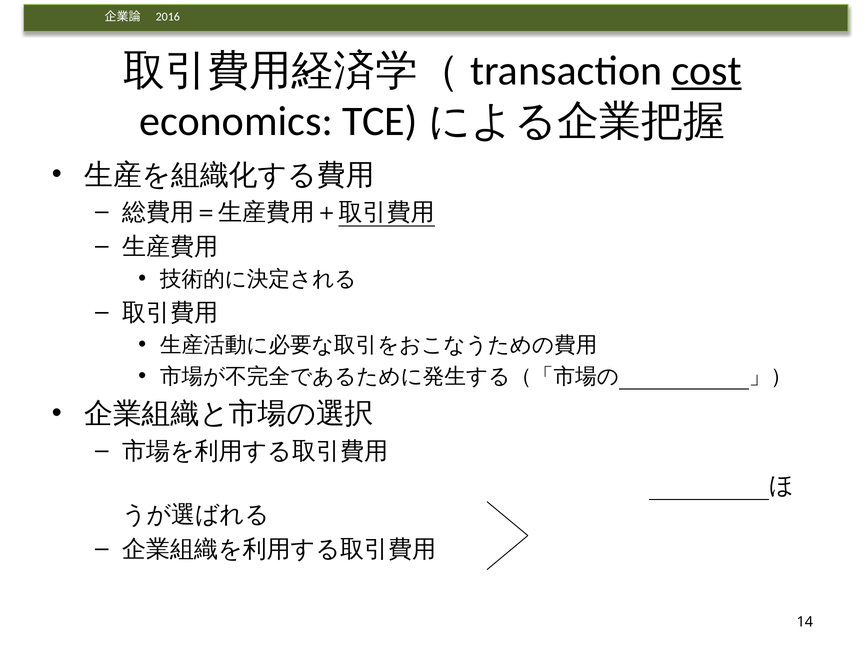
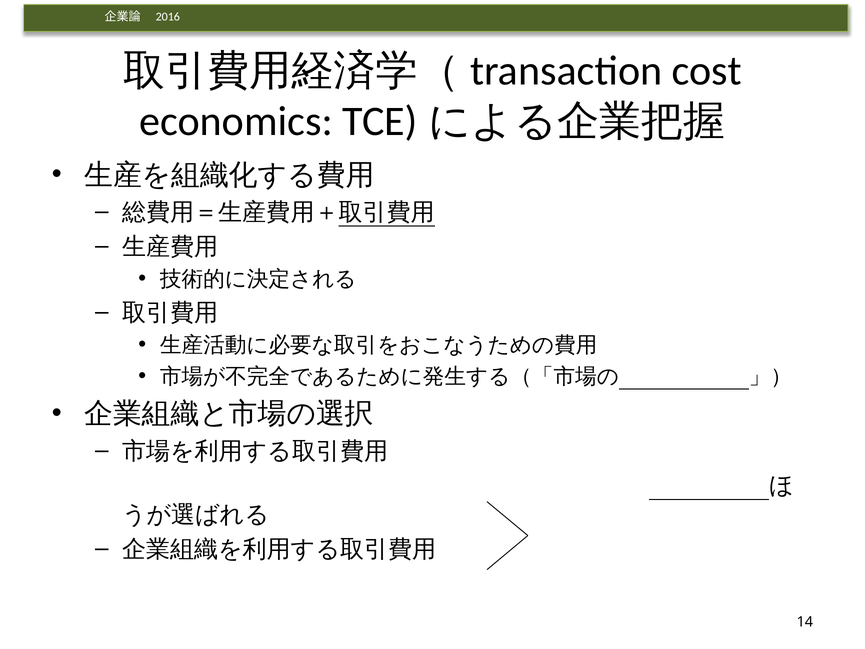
cost underline: present -> none (707, 71)
